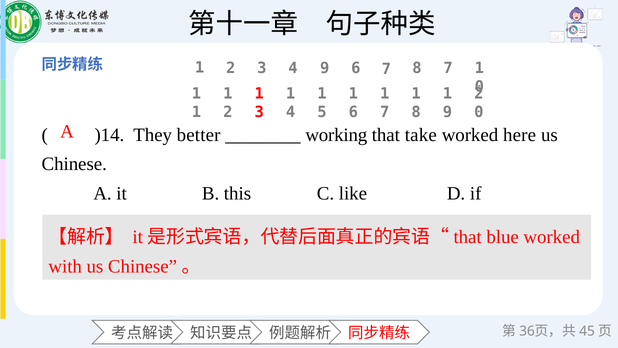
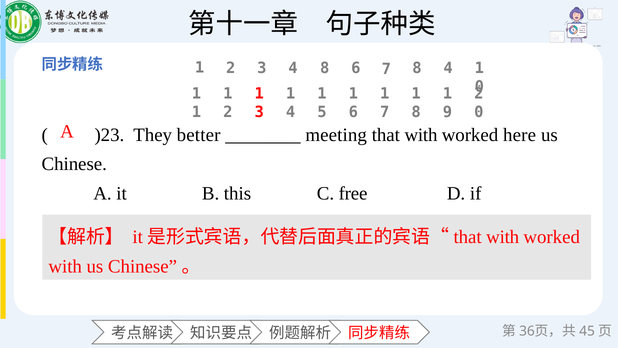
4 9: 9 -> 8 (325, 68)
8 7: 7 -> 4 (448, 68)
)14: )14 -> )23 (109, 135)
working: working -> meeting (336, 135)
that take: take -> with (421, 135)
like: like -> free (353, 194)
blue: blue -> with (503, 237)
